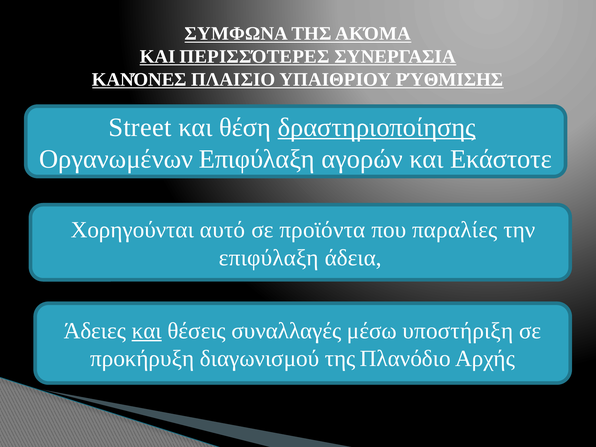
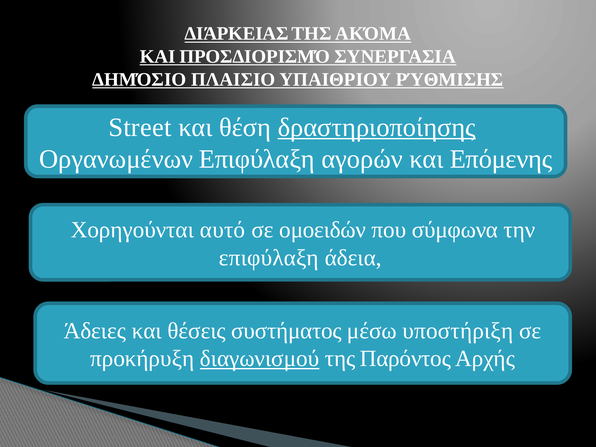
ΣΥΜΦΩΝΑ: ΣΥΜΦΩΝΑ -> ΔΙΆΡΚΕΙΑΣ (236, 34)
ΠΕΡΙΣΣΌΤΕΡΕΣ: ΠΕΡΙΣΣΌΤΕΡΕΣ -> ΠΡΟΣΔΙΟΡΙΣΜΌ (255, 57)
ΚΑΝΌΝΕΣ: ΚΑΝΌΝΕΣ -> ΔΗΜΌΣΙΟ (139, 79)
Εκάστοτε: Εκάστοτε -> Επόμενης (501, 159)
προϊόντα: προϊόντα -> ομοειδών (323, 230)
παραλίες: παραλίες -> σύμφωνα (455, 230)
και underline: present -> none (147, 331)
συναλλαγές: συναλλαγές -> συστήματος (287, 331)
διαγωνισμού underline: none -> present (260, 359)
Πλανόδιο: Πλανόδιο -> Παρόντος (405, 359)
